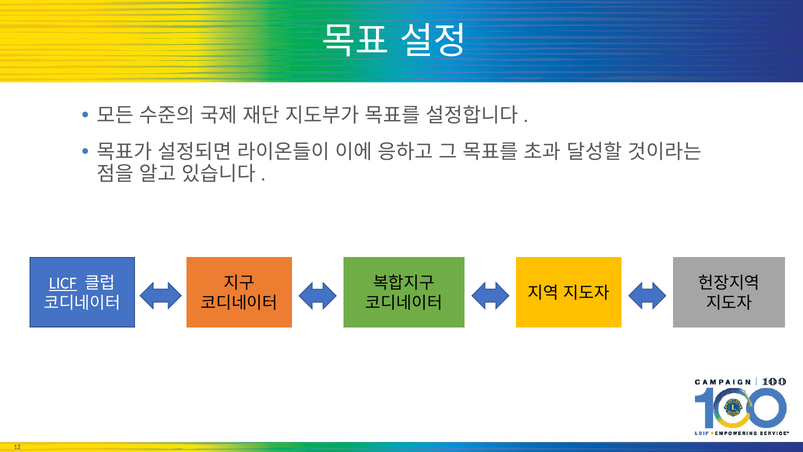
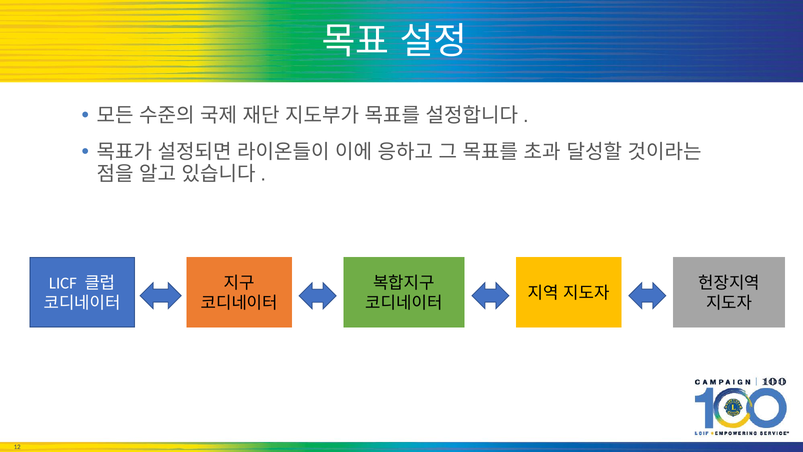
LICF underline: present -> none (63, 283)
